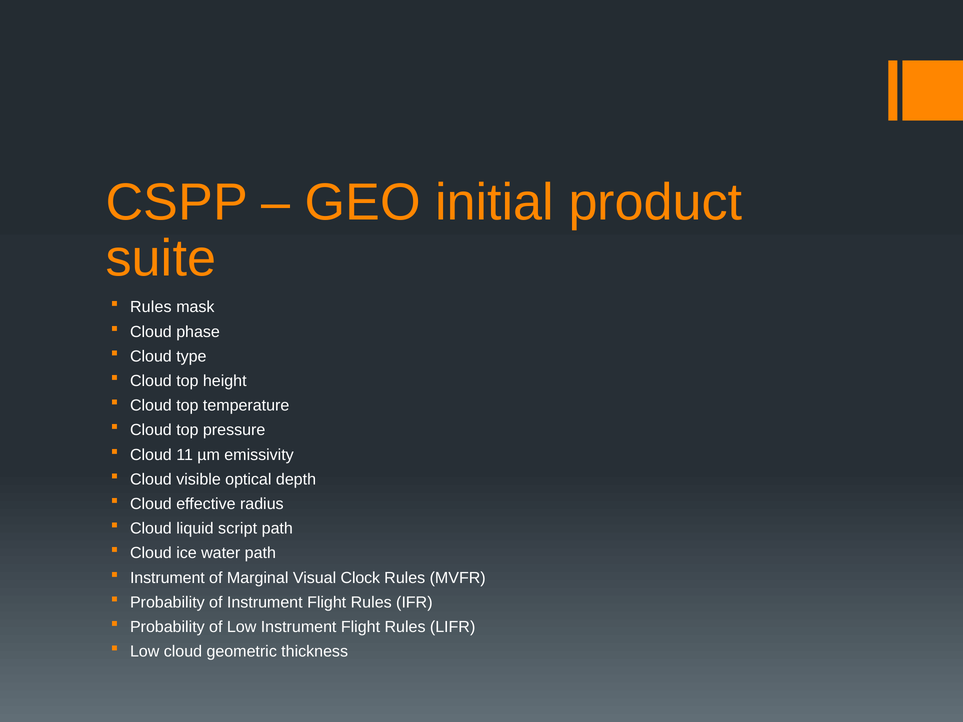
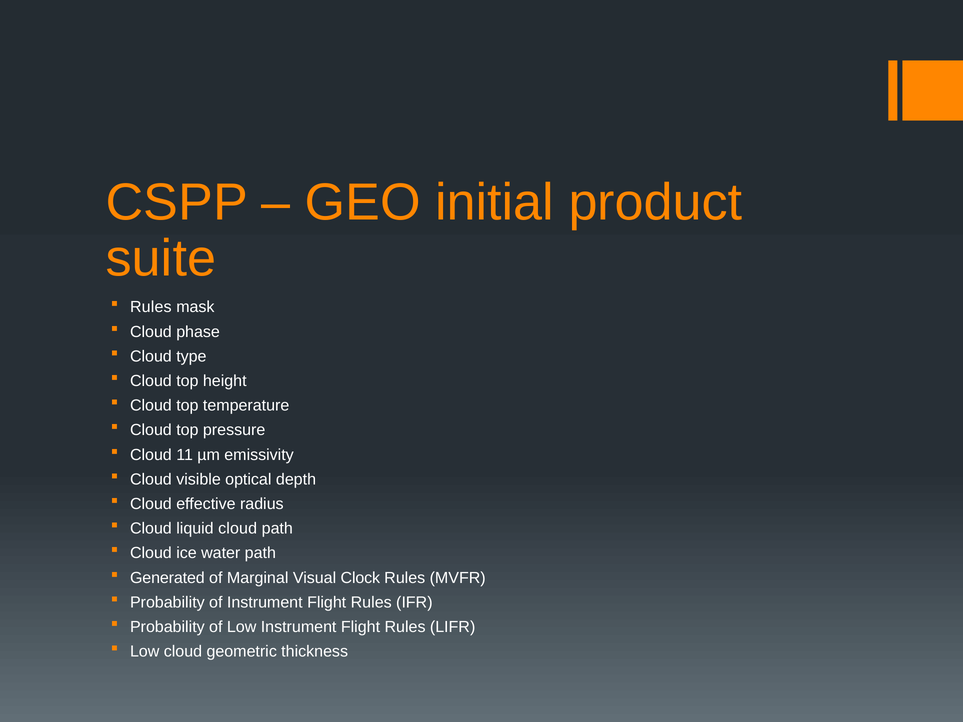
liquid script: script -> cloud (238, 529)
Instrument: Instrument -> Generated (167, 578)
